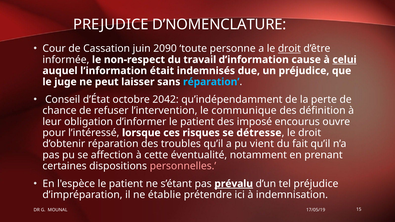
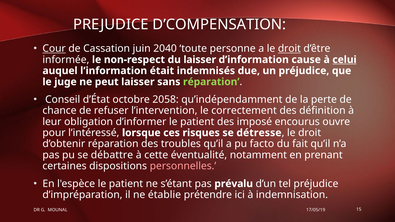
D’NOMENCLATURE: D’NOMENCLATURE -> D’COMPENSATION (219, 24)
Cour underline: none -> present (54, 49)
2090: 2090 -> 2040 (165, 49)
du travail: travail -> laisser (200, 60)
réparation colour: light blue -> light green (211, 82)
2042: 2042 -> 2058 (166, 100)
communique: communique -> correctement (244, 111)
vient: vient -> facto (262, 144)
affection: affection -> débattre (112, 155)
prévalu underline: present -> none (234, 184)
